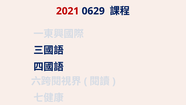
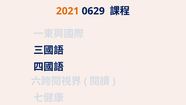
2021 colour: red -> orange (68, 11)
